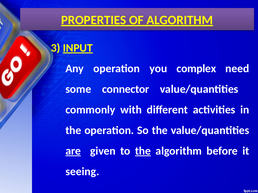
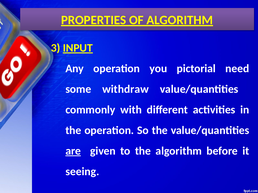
complex: complex -> pictorial (196, 69)
connector: connector -> withdraw (126, 89)
the underline: present -> none (143, 151)
